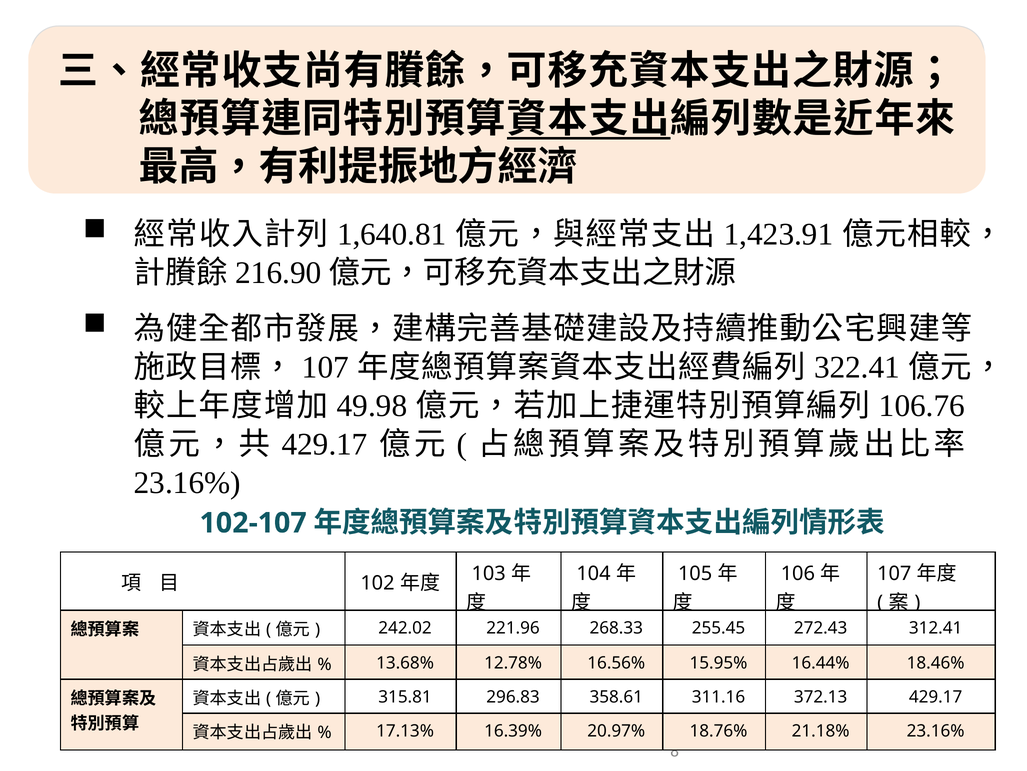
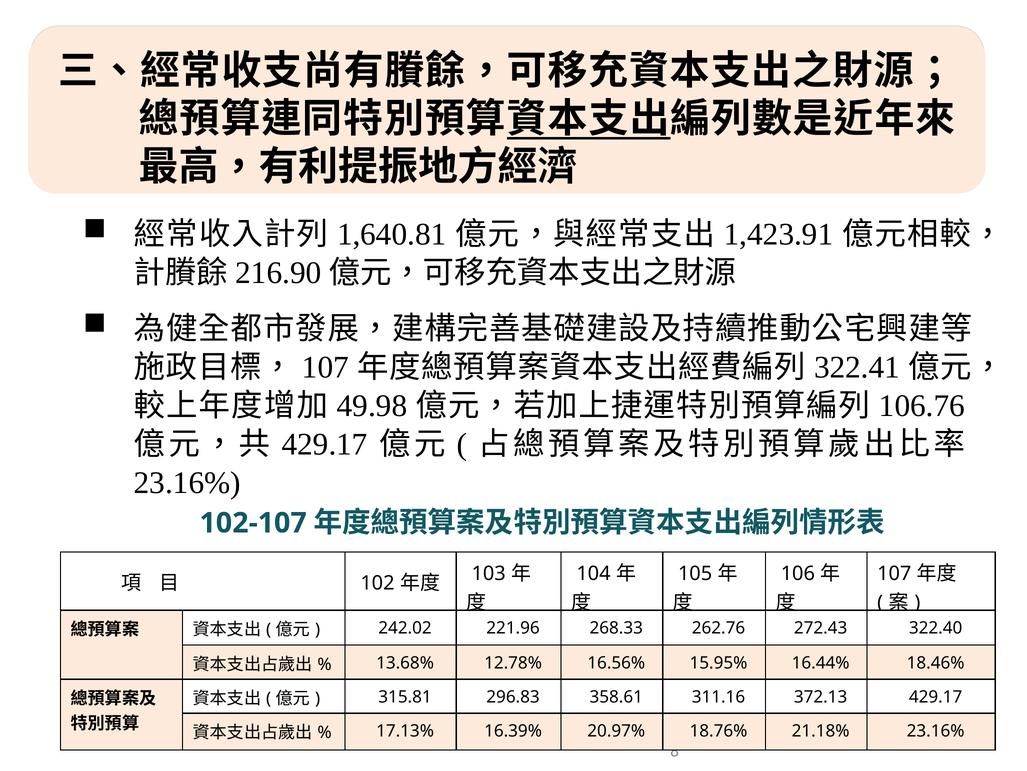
255.45: 255.45 -> 262.76 (718, 627)
312.41: 312.41 -> 322.40 (936, 627)
